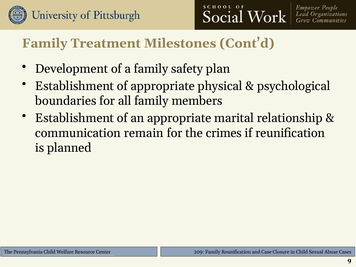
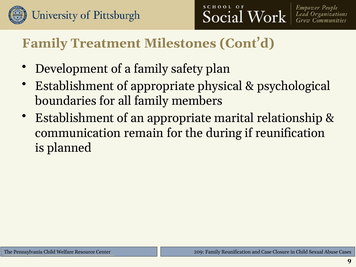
crimes: crimes -> during (224, 133)
